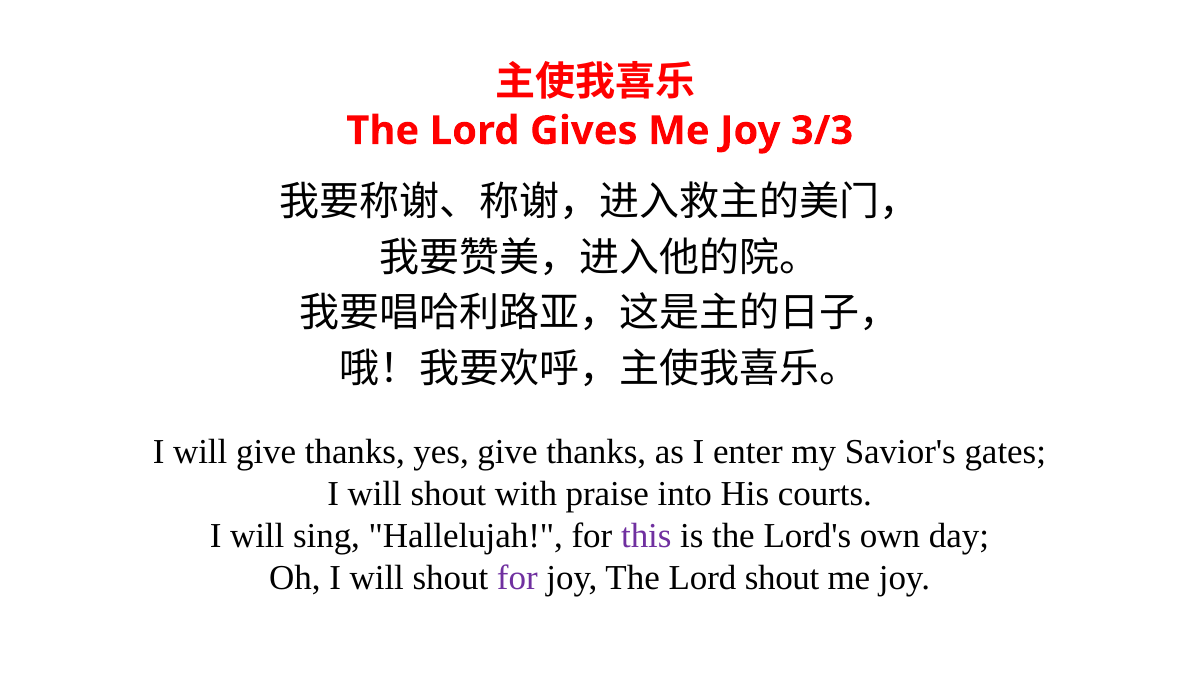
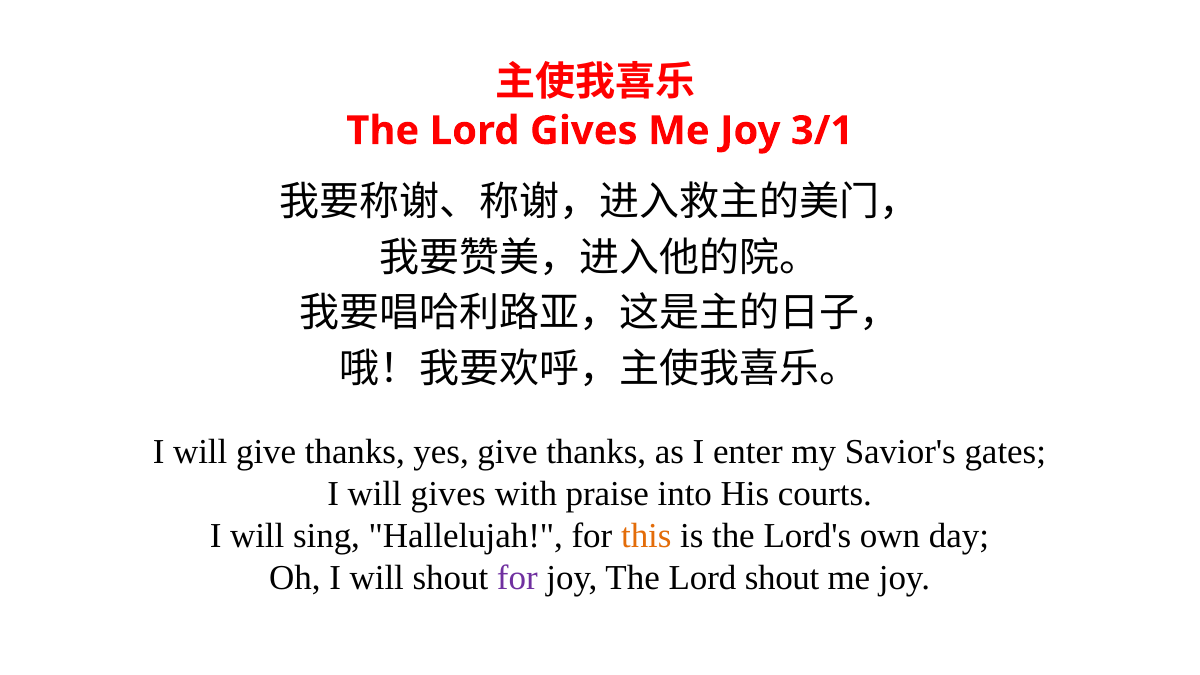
3/3: 3/3 -> 3/1 (822, 131)
shout: shout -> gives (448, 493)
this colour: purple -> orange (646, 535)
